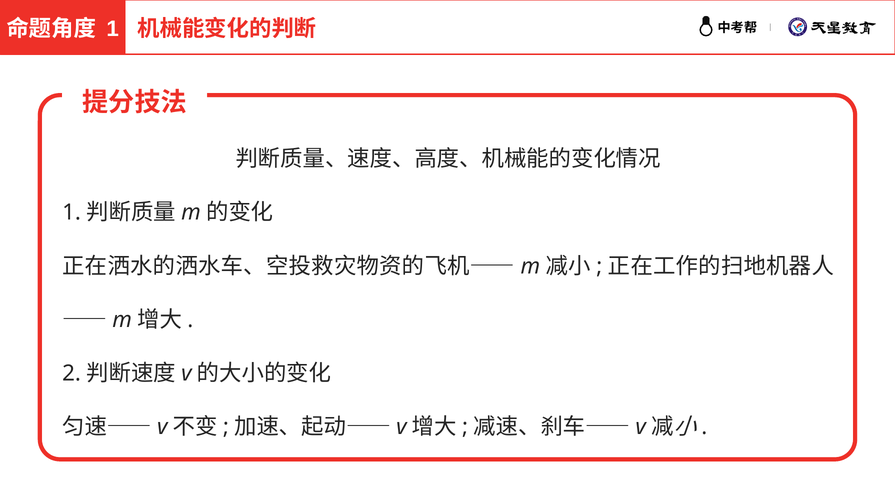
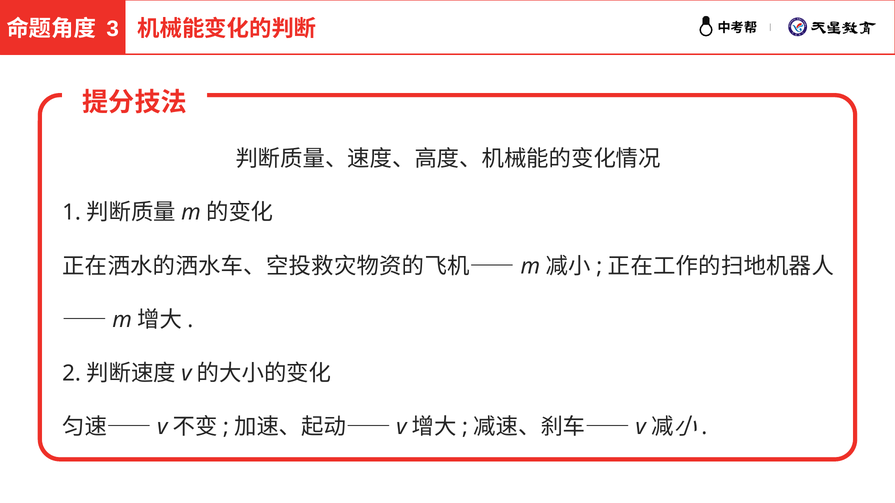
1: 1 -> 3 (113, 29)
